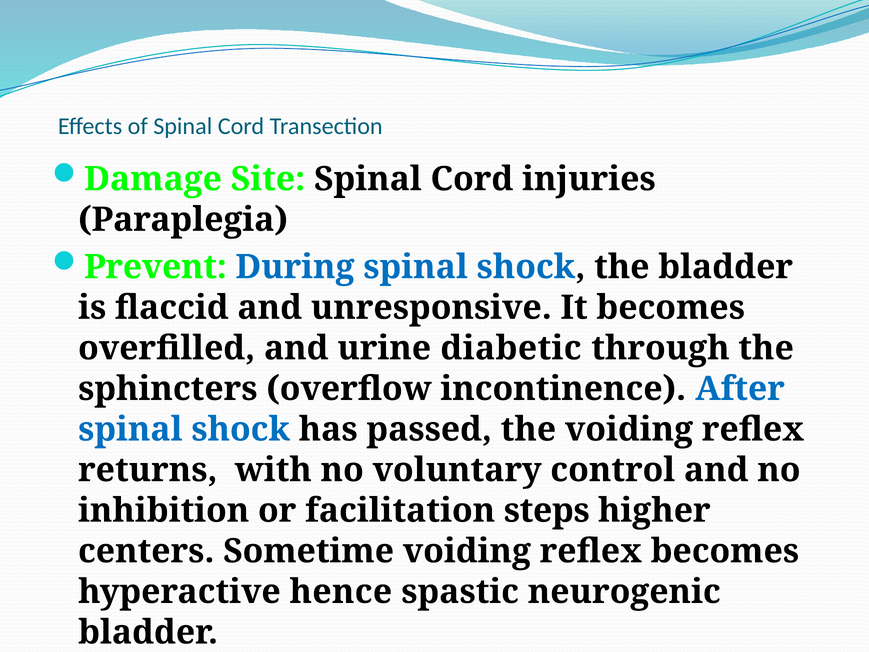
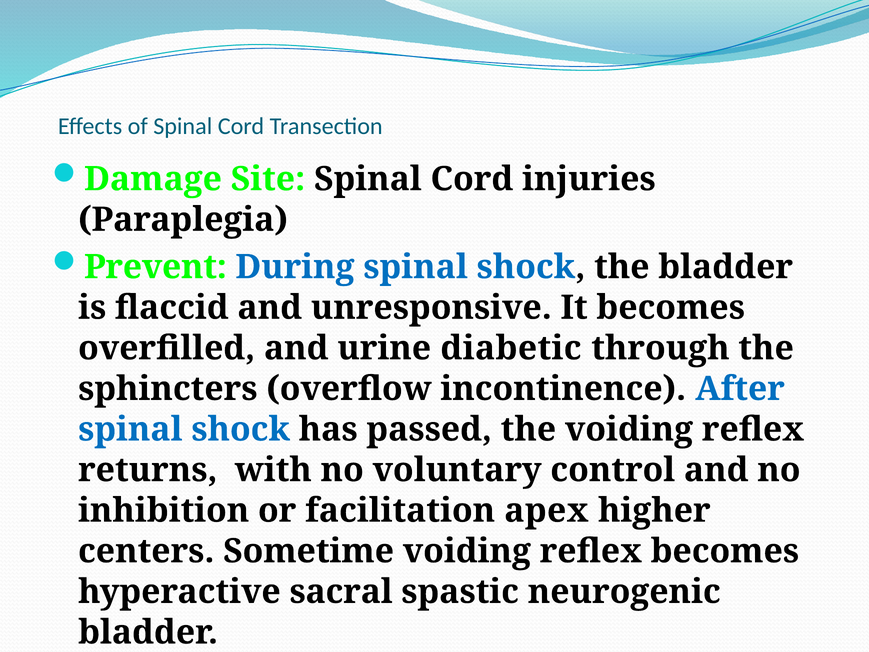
steps: steps -> apex (546, 510)
hence: hence -> sacral (341, 592)
